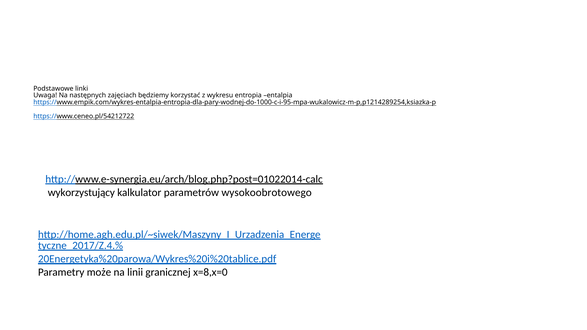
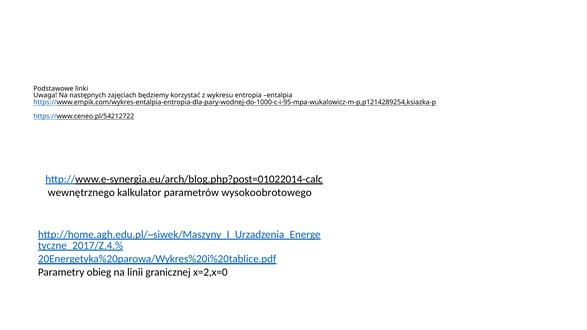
wykorzystujący: wykorzystujący -> wewnętrznego (81, 193)
może: może -> obieg (99, 272)
x=8,x=0: x=8,x=0 -> x=2,x=0 (210, 272)
